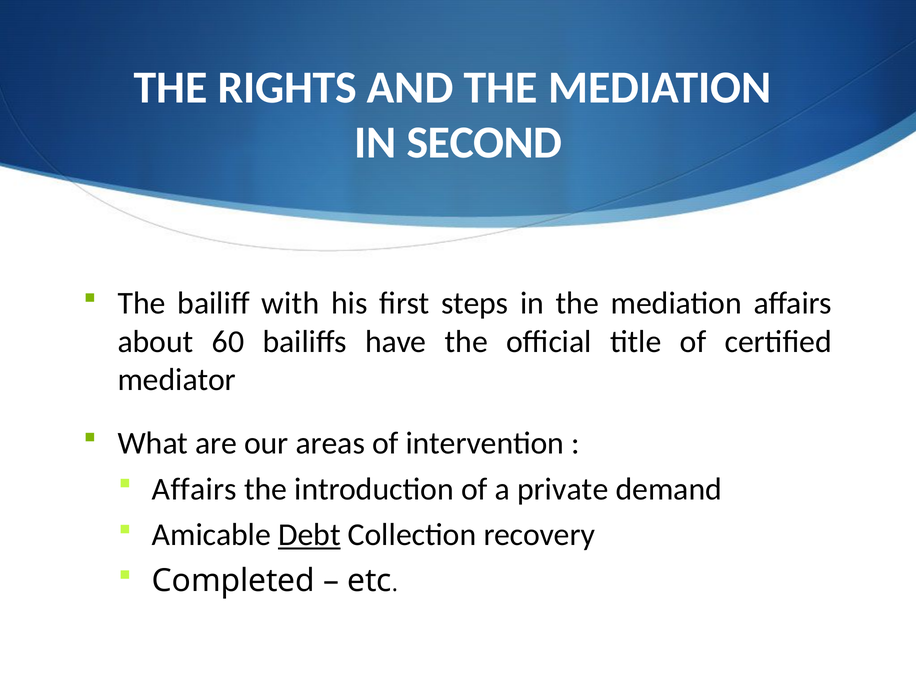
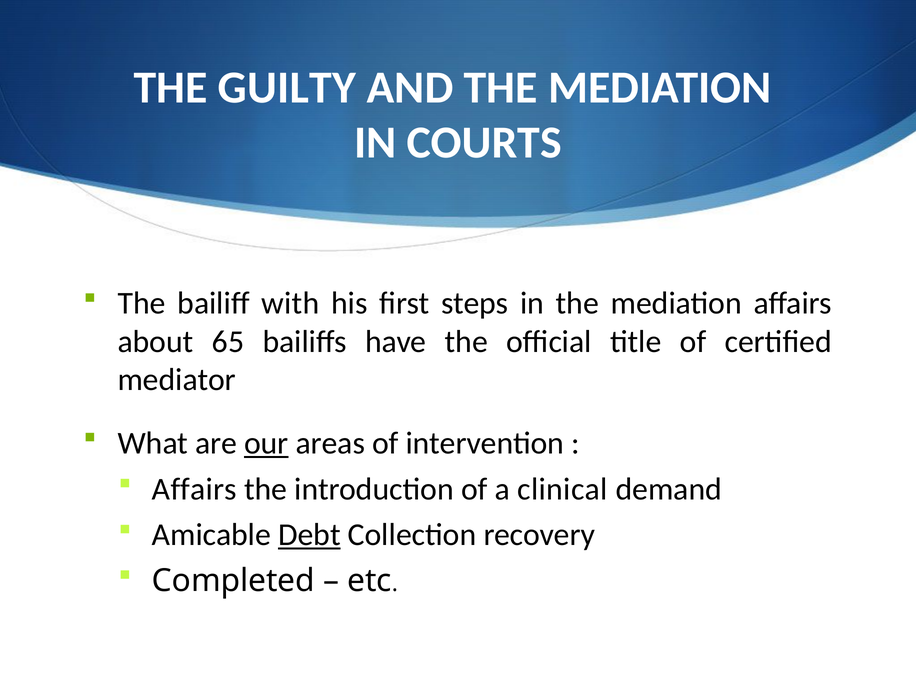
RIGHTS: RIGHTS -> GUILTY (287, 88)
SECOND: SECOND -> COURTS (484, 143)
60: 60 -> 65 (228, 342)
our underline: none -> present (266, 443)
private: private -> clinical (563, 489)
